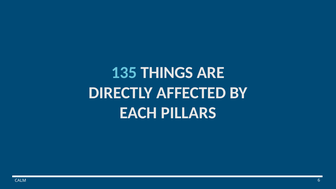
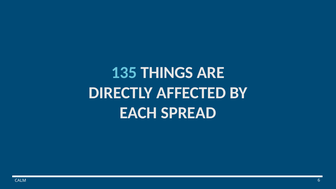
PILLARS: PILLARS -> SPREAD (189, 113)
